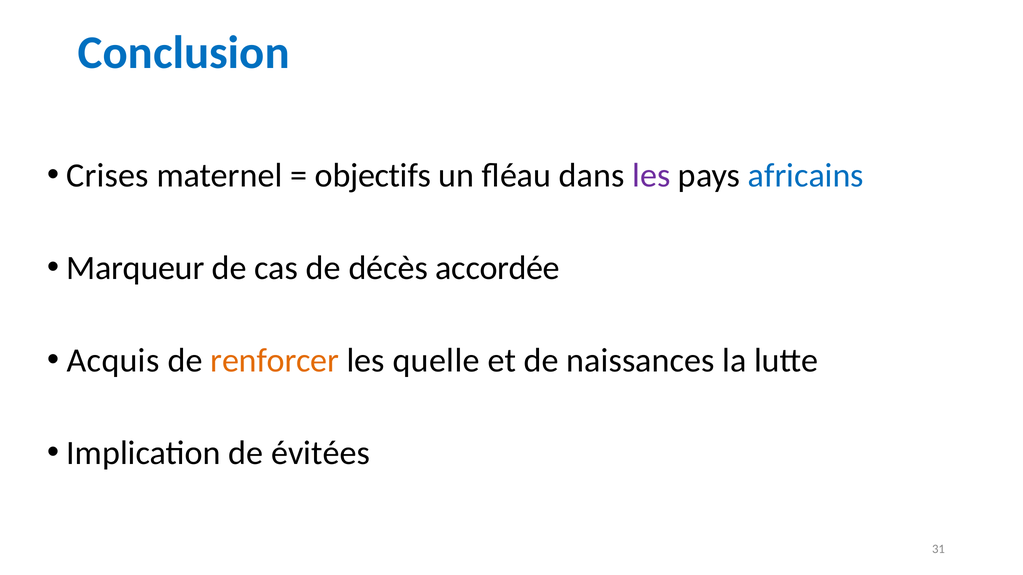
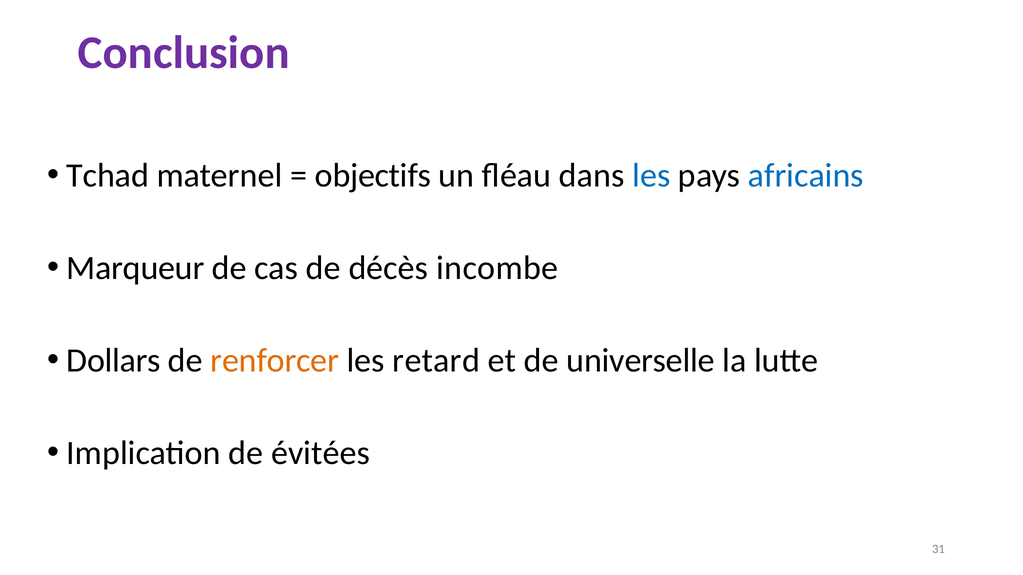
Conclusion colour: blue -> purple (184, 53)
Crises: Crises -> Tchad (108, 176)
les colour: purple -> blue (651, 176)
accordée: accordée -> incombe (497, 268)
Acquis: Acquis -> Dollars (113, 361)
quelle: quelle -> retard (436, 361)
naissances: naissances -> universelle (641, 361)
